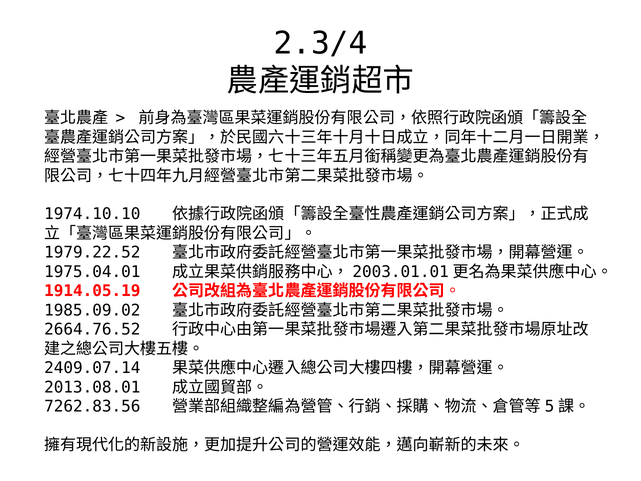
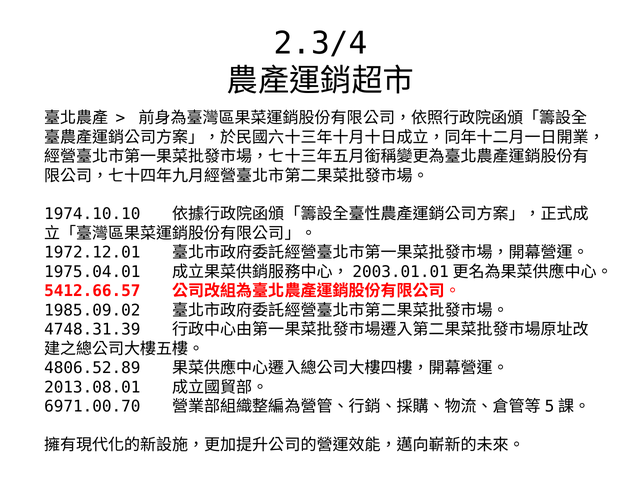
1979.22.52: 1979.22.52 -> 1972.12.01 (92, 253)
1914.05.19: 1914.05.19 -> 5412.66.57 (92, 291)
2664.76.52: 2664.76.52 -> 4748.31.39 (92, 329)
2409.07.14: 2409.07.14 -> 4806.52.89 (92, 368)
7262.83.56: 7262.83.56 -> 6971.00.70 (92, 406)
